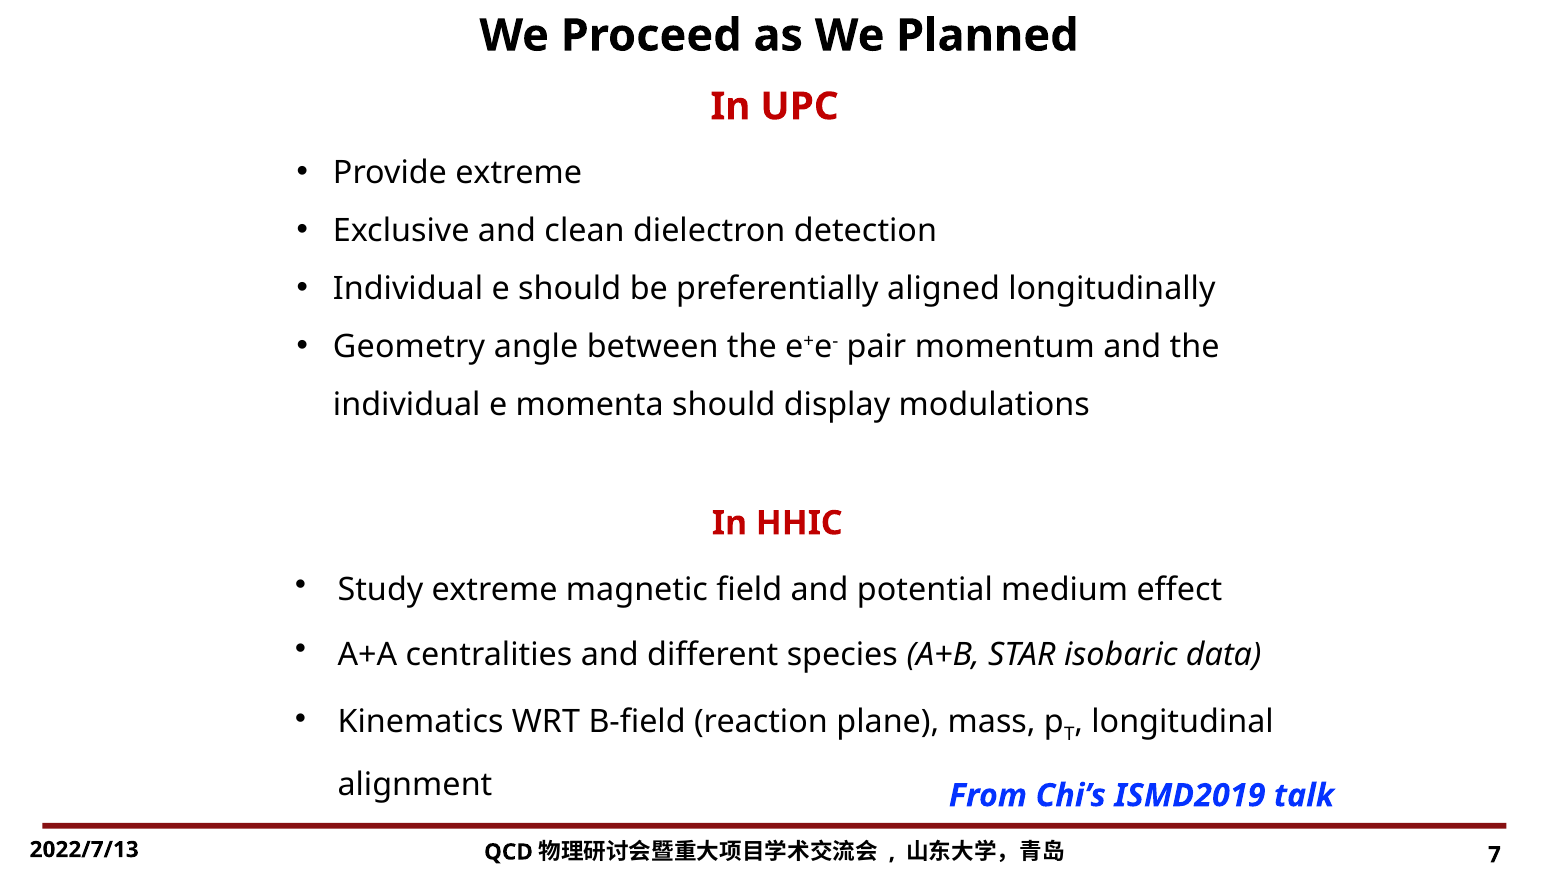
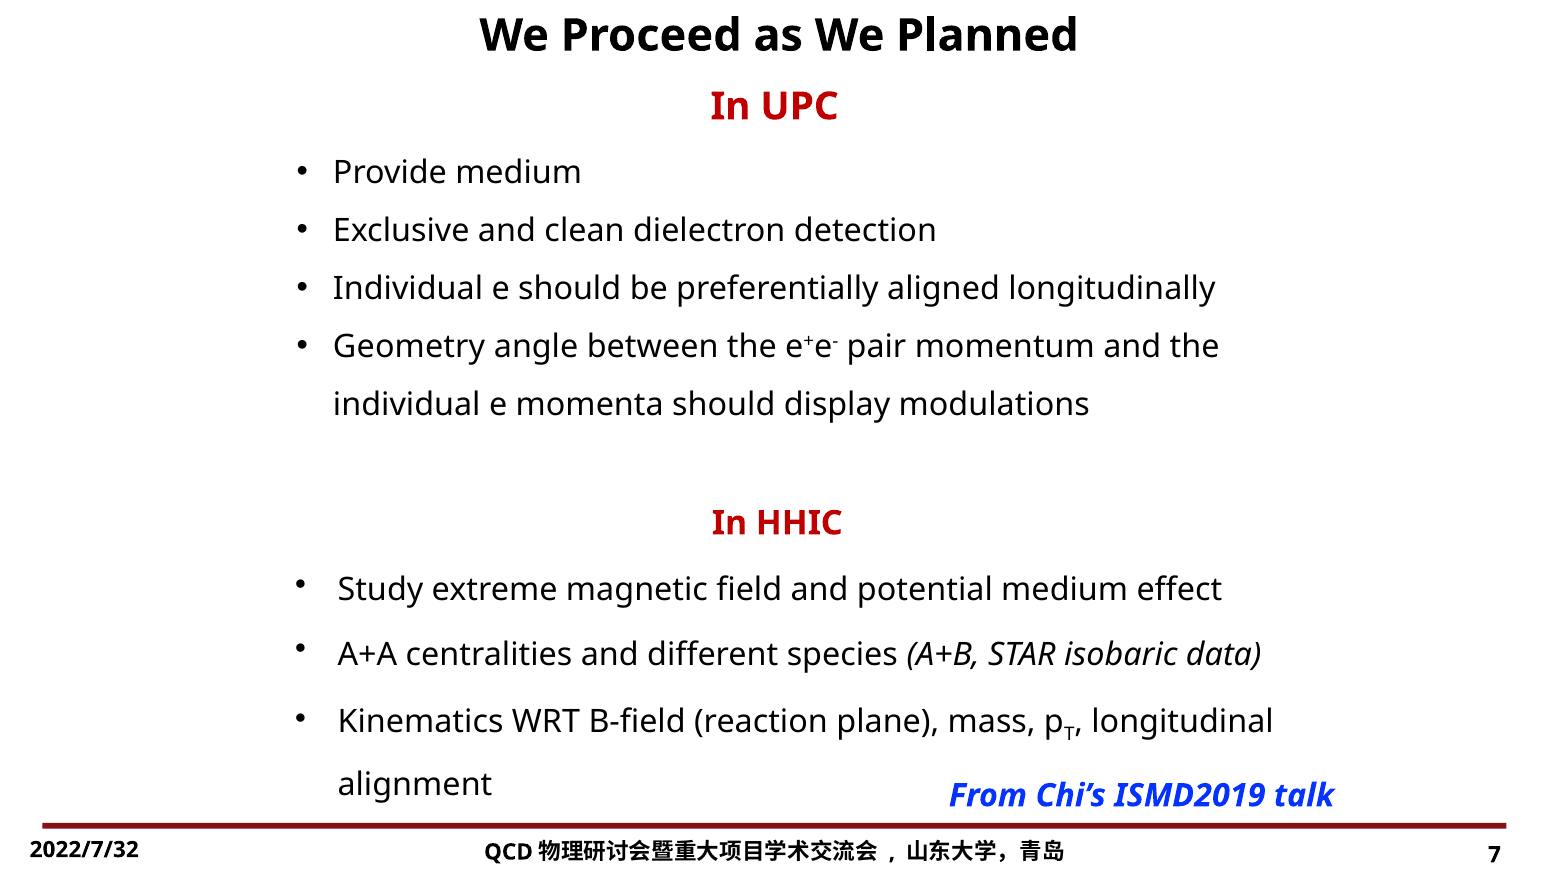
Provide extreme: extreme -> medium (519, 173)
2022/7/13: 2022/7/13 -> 2022/7/32 (84, 850)
